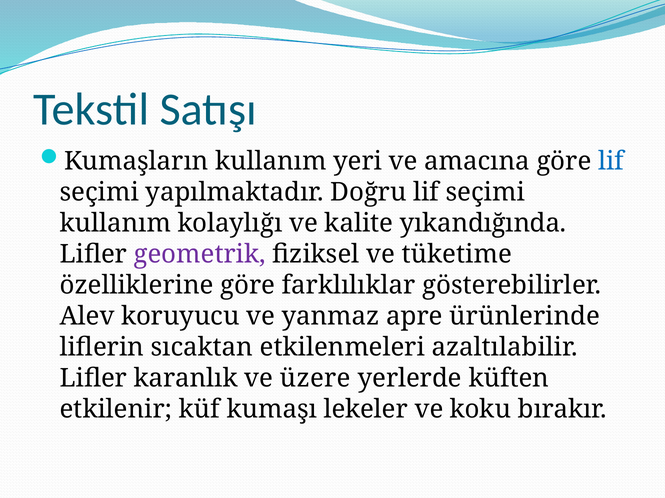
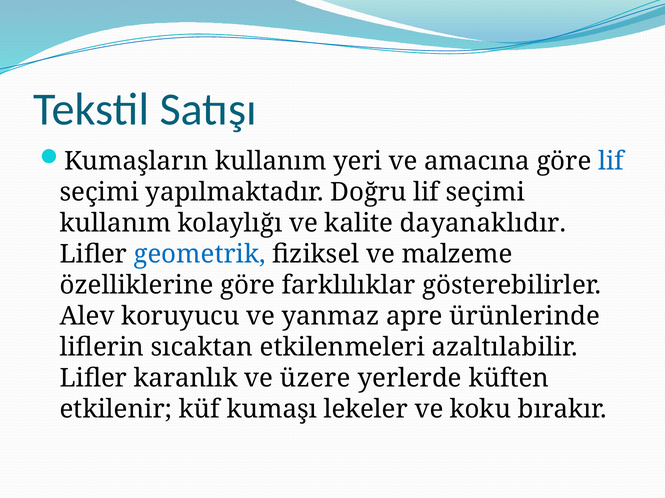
yıkandığında: yıkandığında -> dayanaklıdır (483, 223)
geometrik colour: purple -> blue (200, 255)
tüketime: tüketime -> malzeme (457, 255)
